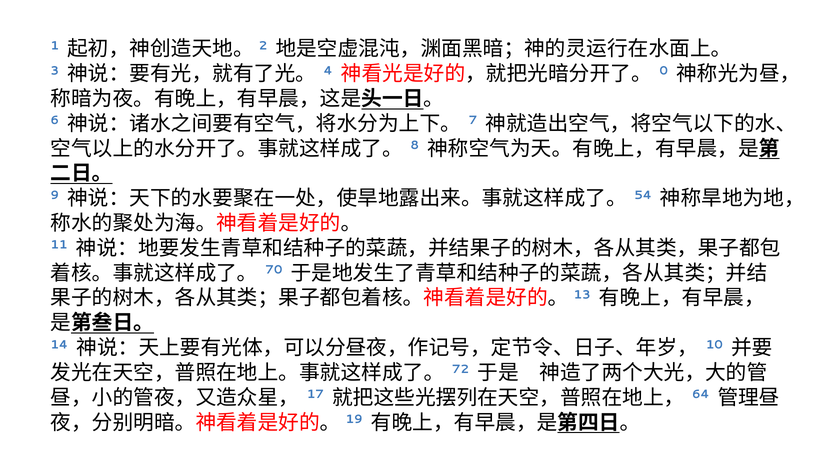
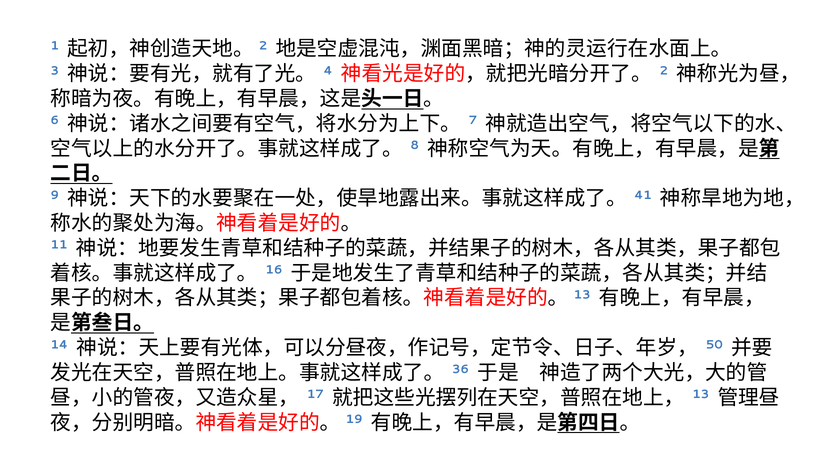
0: 0 -> 2 (664, 71)
54: 54 -> 41 (643, 195)
70: 70 -> 16 (274, 269)
10: 10 -> 50 (714, 344)
72: 72 -> 36 (460, 369)
64: 64 -> 13 (701, 394)
